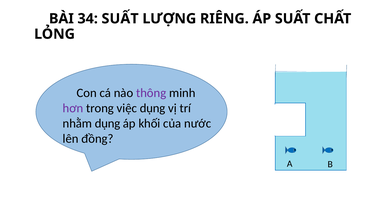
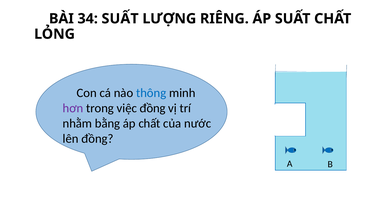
thông colour: purple -> blue (151, 93)
việc dụng: dụng -> đồng (153, 108)
nhằm dụng: dụng -> bằng (108, 123)
áp khối: khối -> chất (149, 123)
